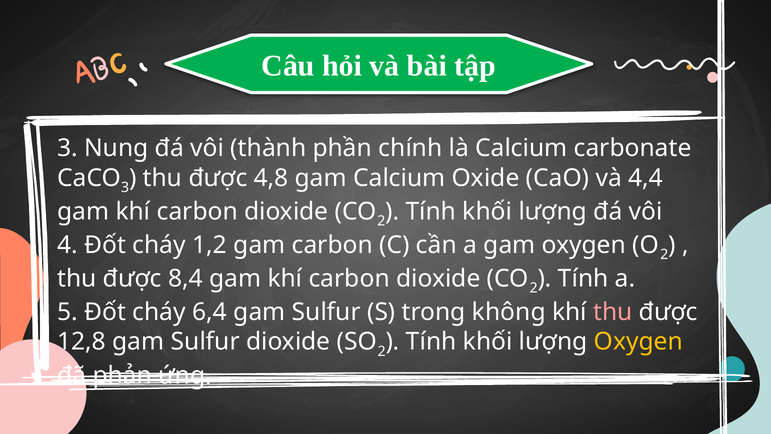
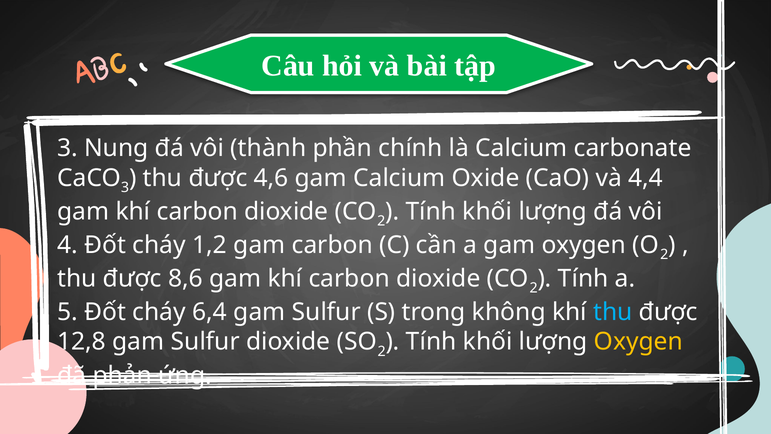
4,8: 4,8 -> 4,6 (271, 178)
8,4: 8,4 -> 8,6 (185, 278)
thu colour: pink -> light blue (613, 312)
